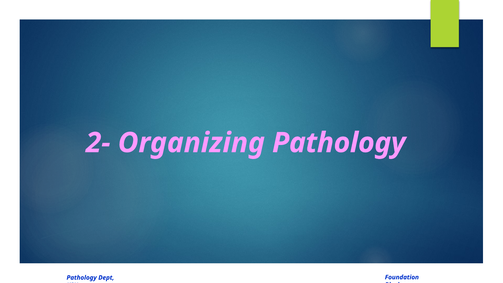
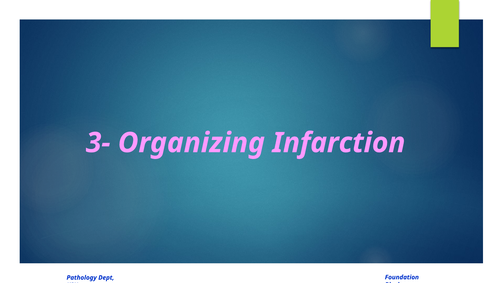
2-: 2- -> 3- (98, 143)
Organizing Pathology: Pathology -> Infarction (339, 143)
